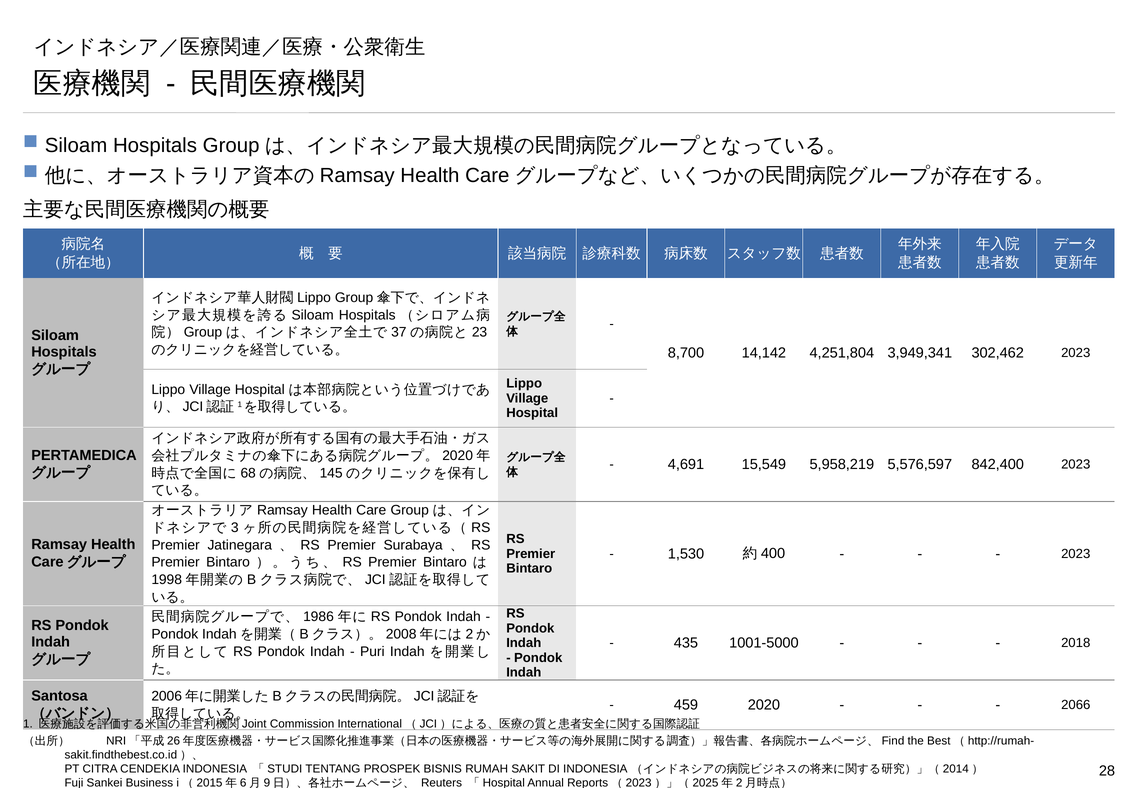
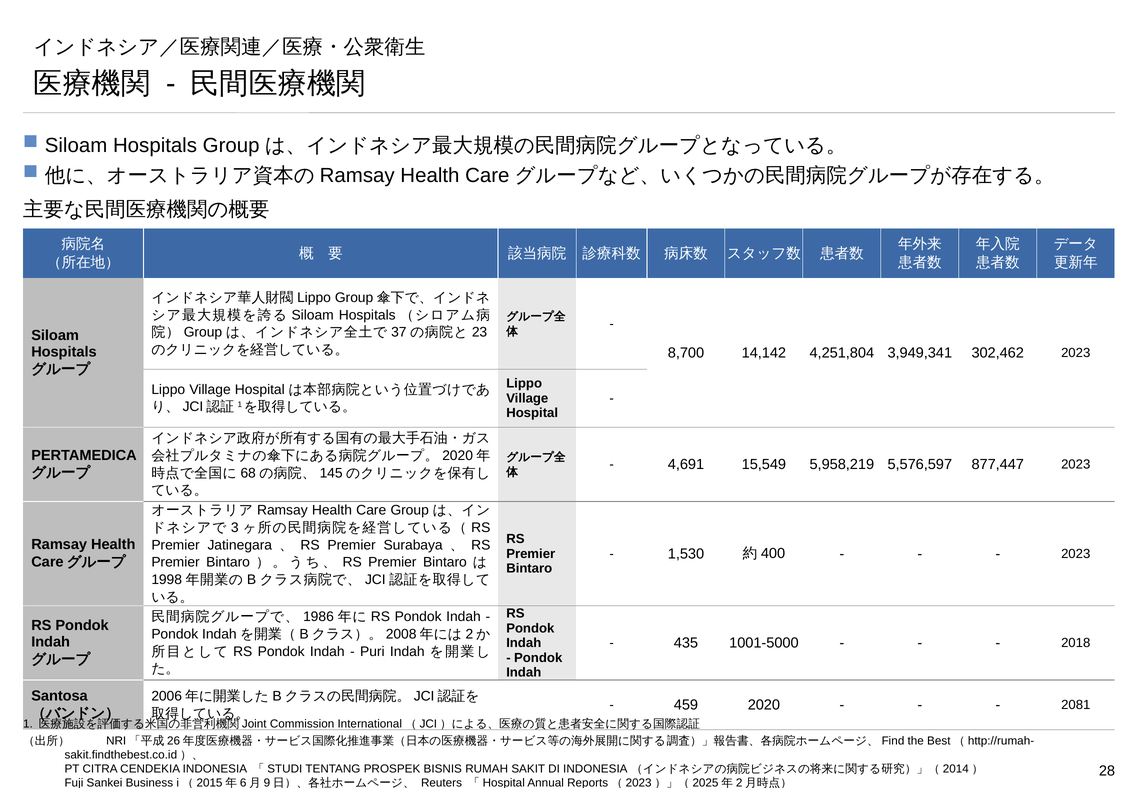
842,400: 842,400 -> 877,447 (998, 464)
2066: 2066 -> 2081 (1076, 705)
